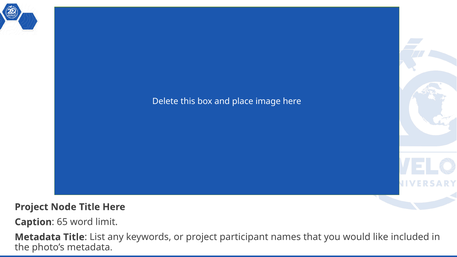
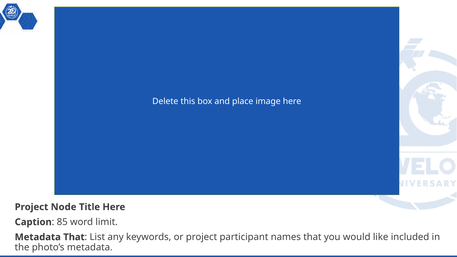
65: 65 -> 85 (62, 222)
Metadata Title: Title -> That (74, 237)
